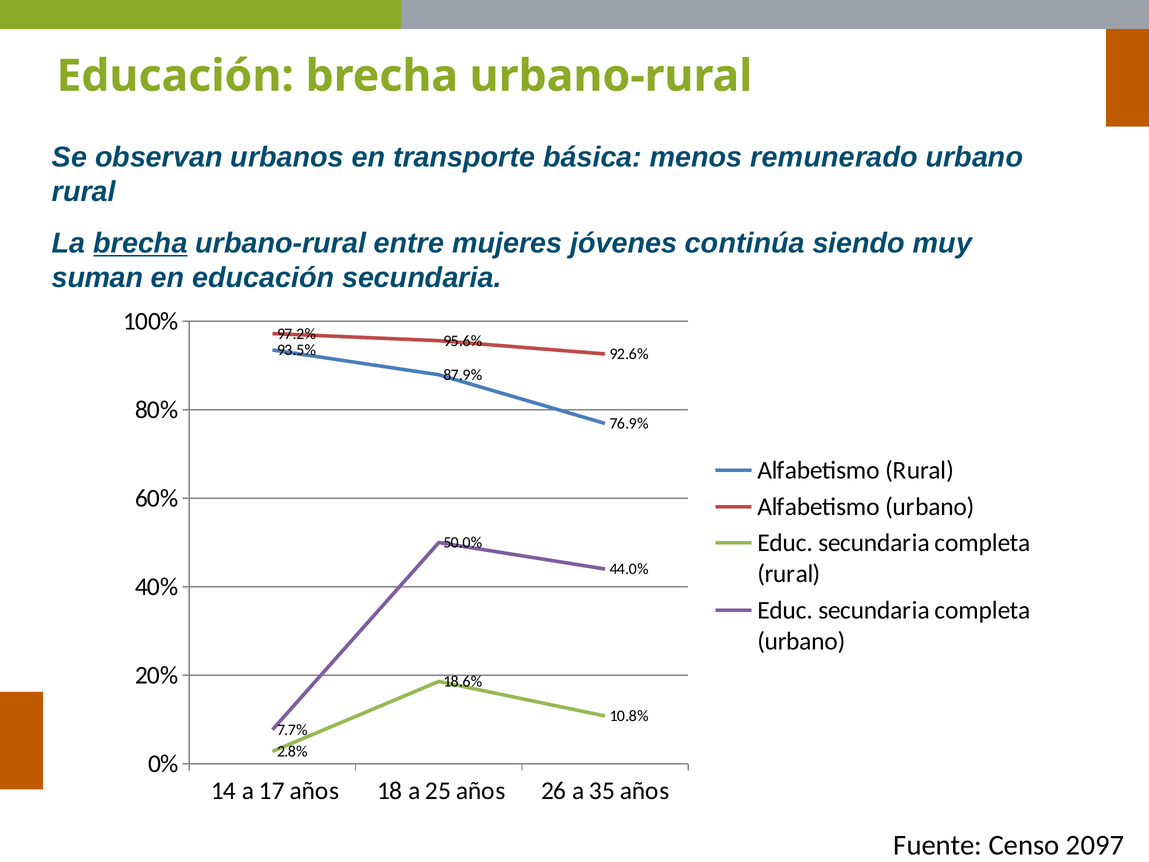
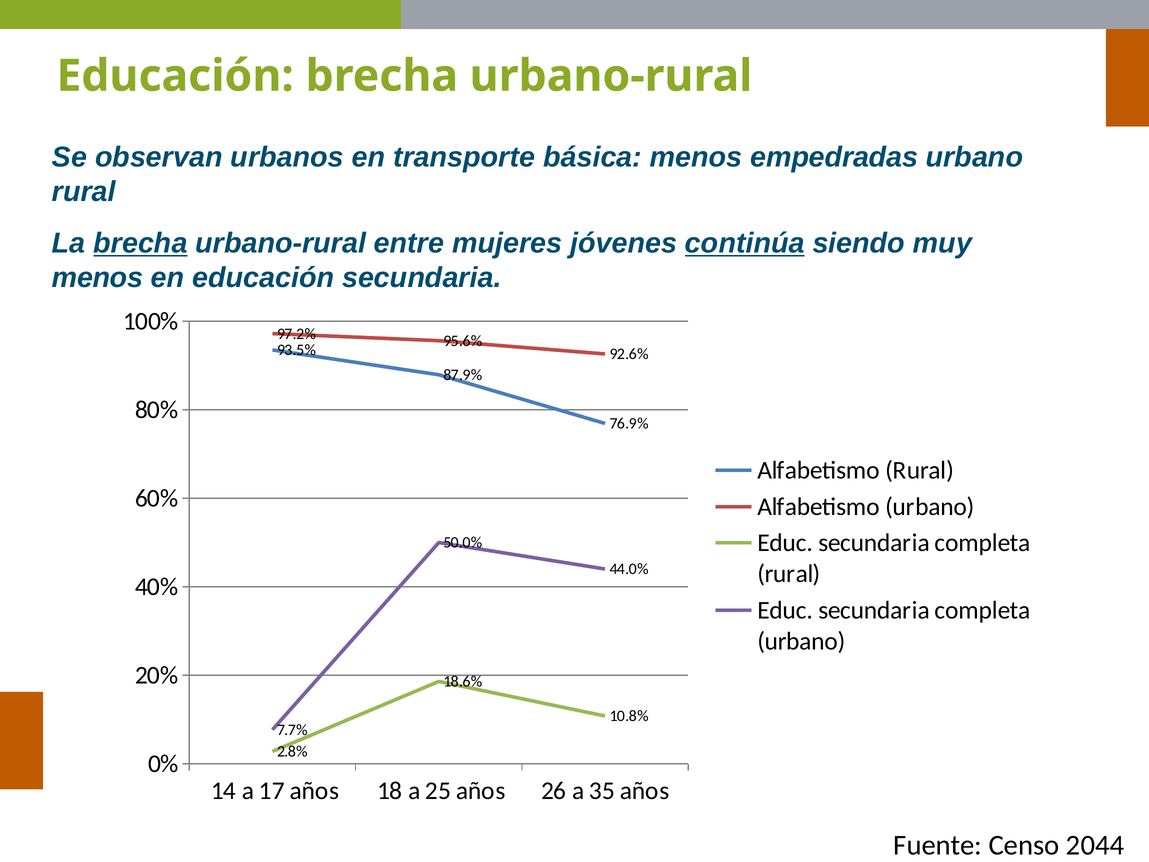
remunerado: remunerado -> empedradas (834, 157)
continúa underline: none -> present (745, 243)
suman: suman -> menos (98, 278)
2097: 2097 -> 2044 (1095, 845)
